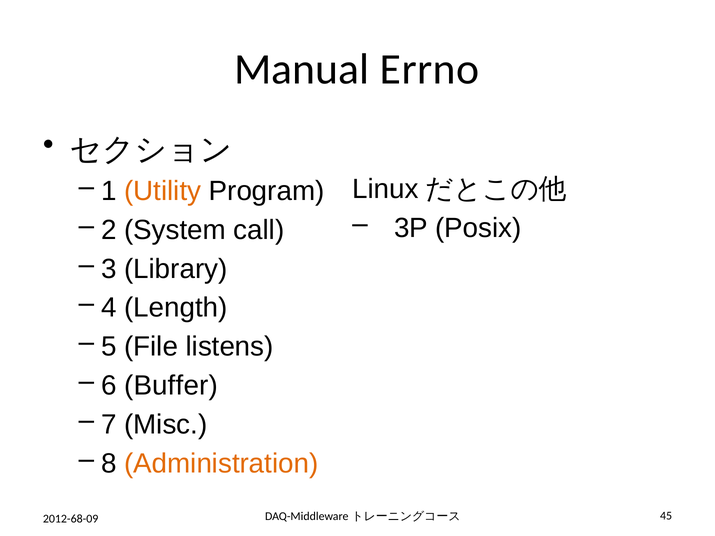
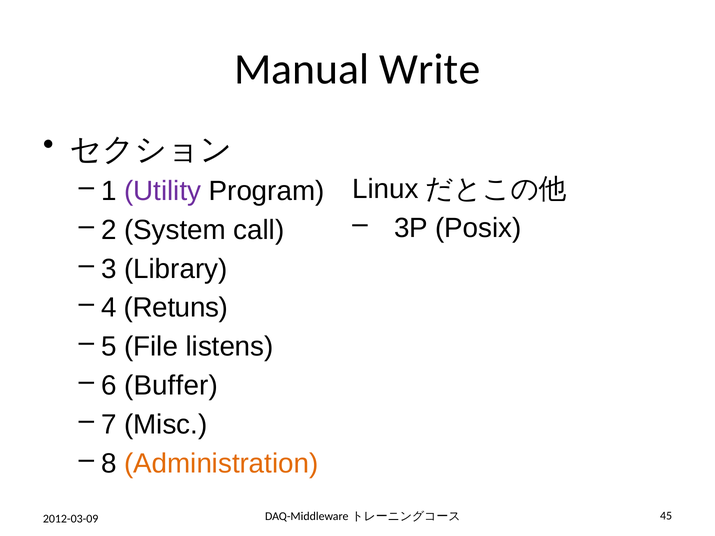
Errno: Errno -> Write (430, 69)
Utility colour: orange -> purple (163, 191)
Length: Length -> Retuns (176, 308)
2012-68-09: 2012-68-09 -> 2012-03-09 (71, 519)
